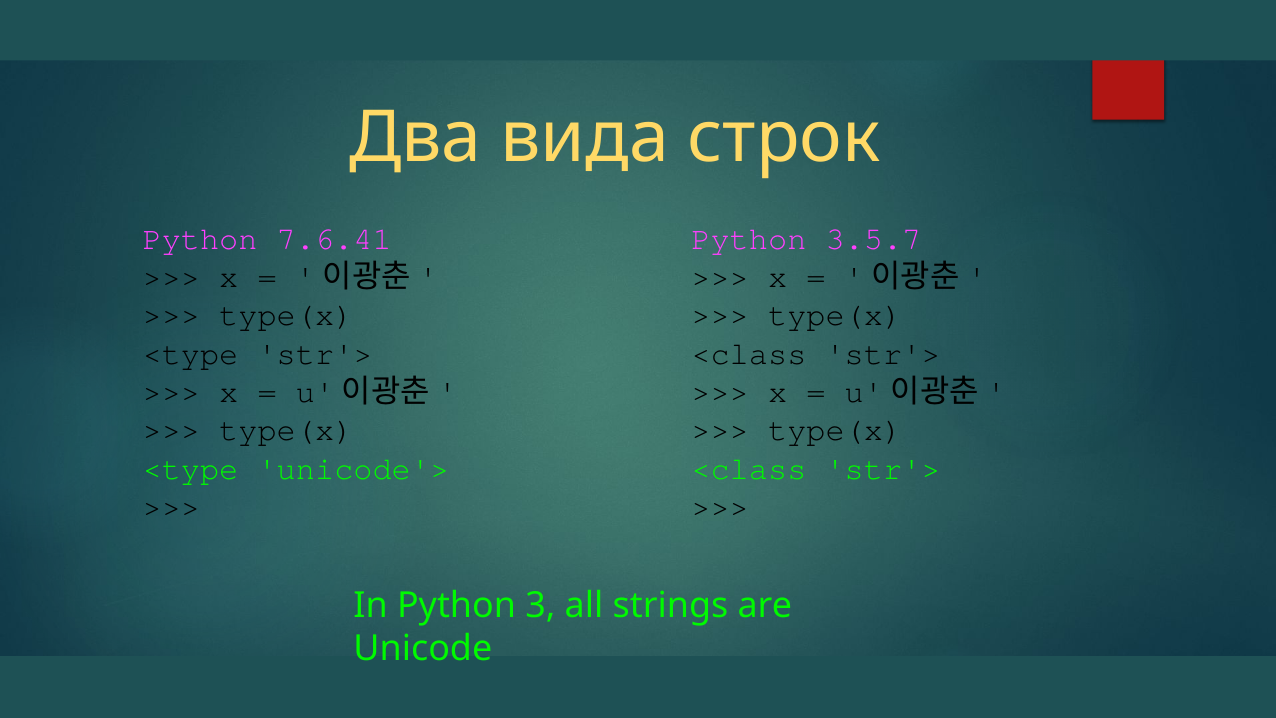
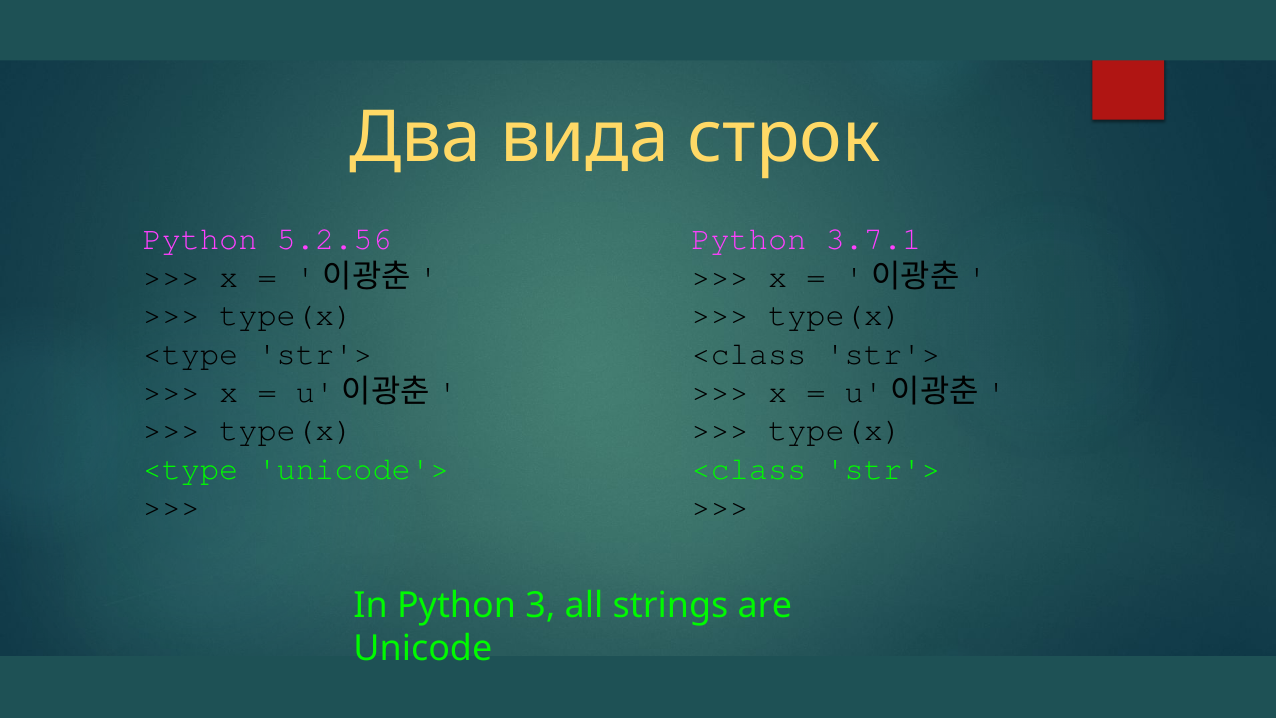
7.6.41: 7.6.41 -> 5.2.56 (334, 239)
3.5.7: 3.5.7 -> 3.7.1 (873, 239)
